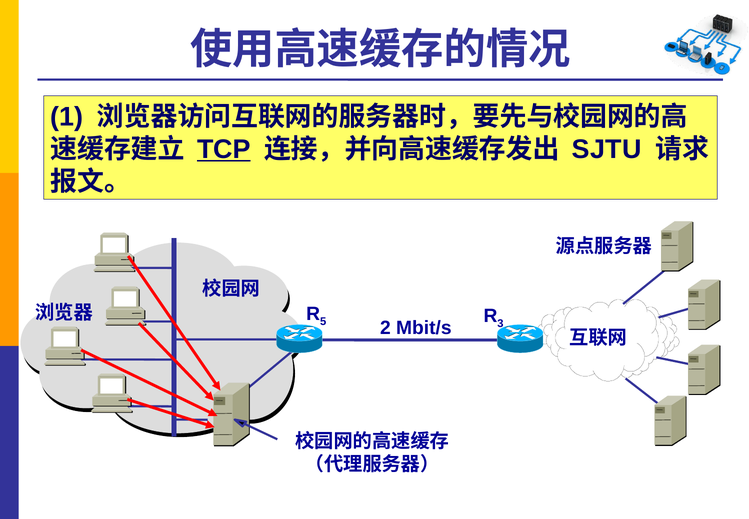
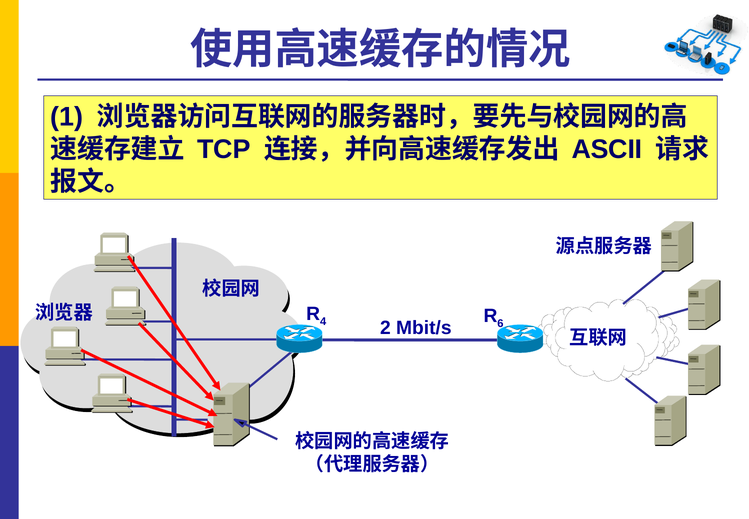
TCP underline: present -> none (224, 149)
SJTU: SJTU -> ASCII (607, 149)
5: 5 -> 4 (323, 321)
3: 3 -> 6 (500, 323)
